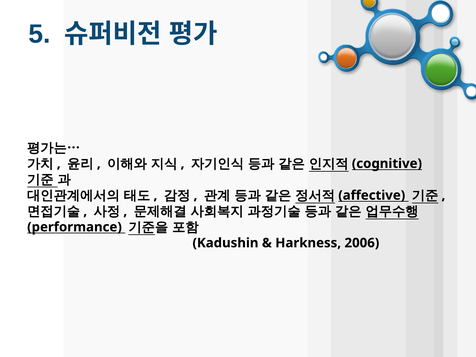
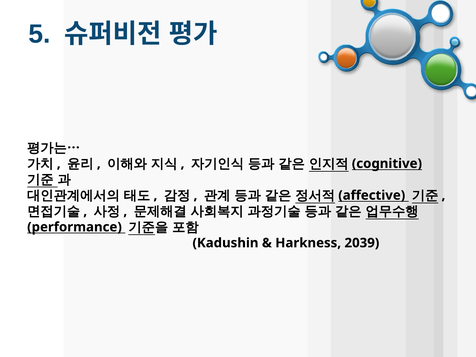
2006: 2006 -> 2039 (362, 243)
